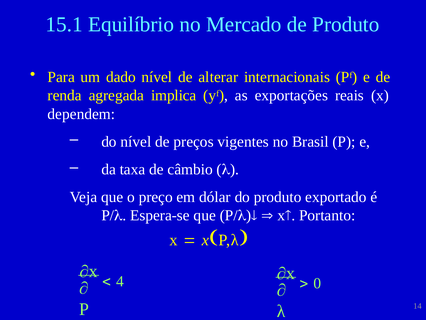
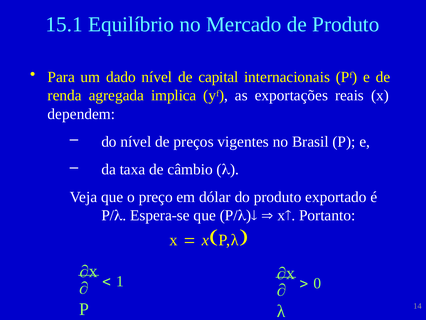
alterar: alterar -> capital (218, 77)
4: 4 -> 1 (120, 281)
